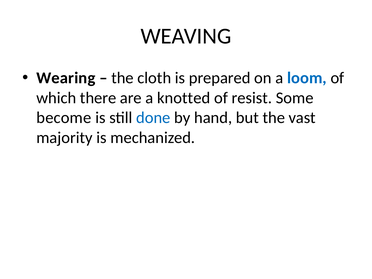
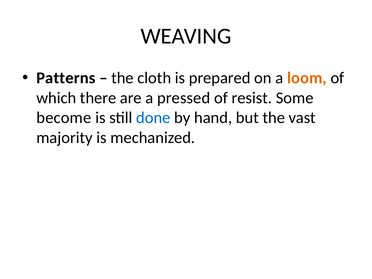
Wearing: Wearing -> Patterns (66, 78)
loom colour: blue -> orange (307, 78)
knotted: knotted -> pressed (184, 98)
